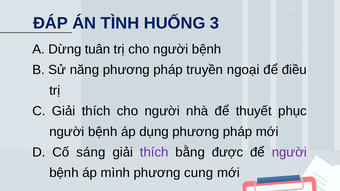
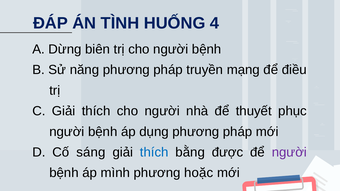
3: 3 -> 4 (215, 23)
tuân: tuân -> biên (98, 49)
ngoại: ngoại -> mạng (243, 70)
thích colour: purple -> blue (154, 152)
cung: cung -> hoặc (199, 173)
